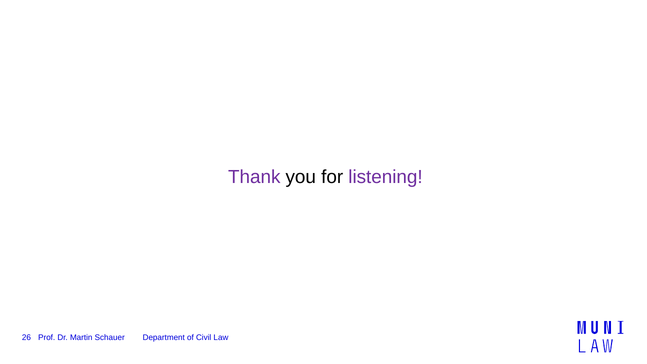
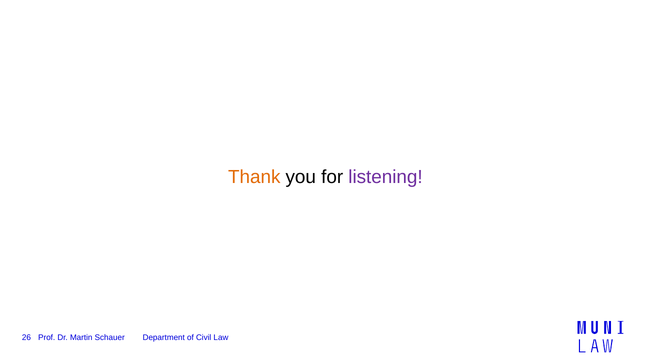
Thank colour: purple -> orange (254, 177)
